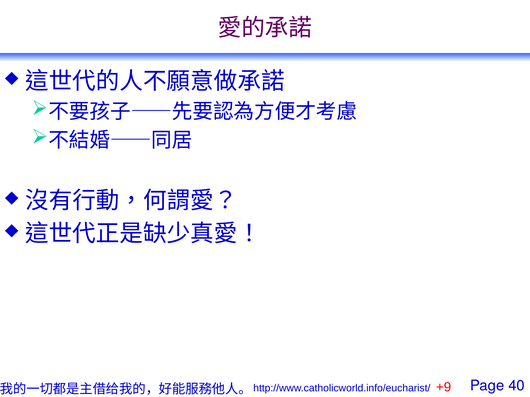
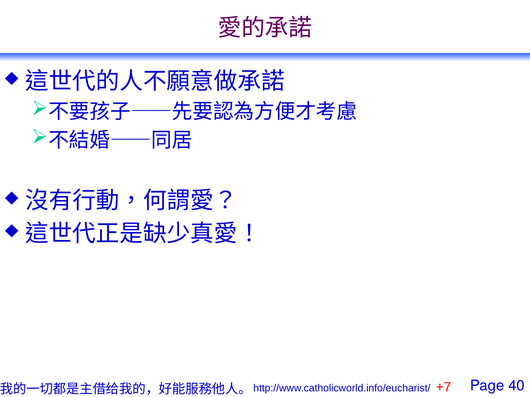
+9: +9 -> +7 (444, 388)
